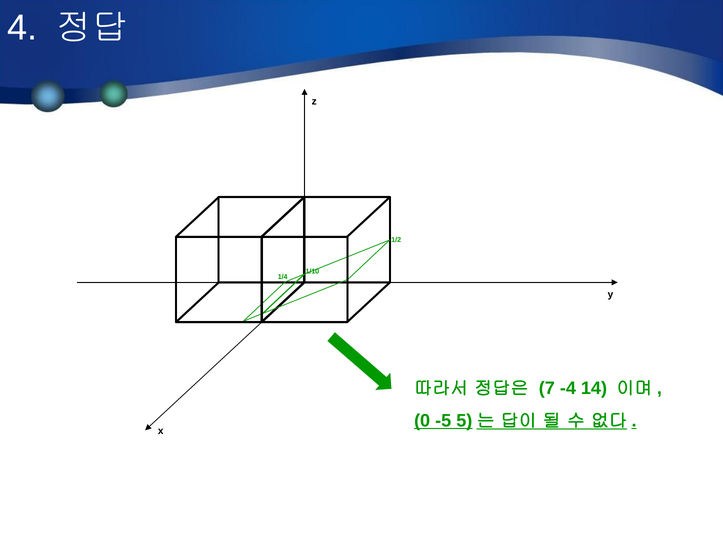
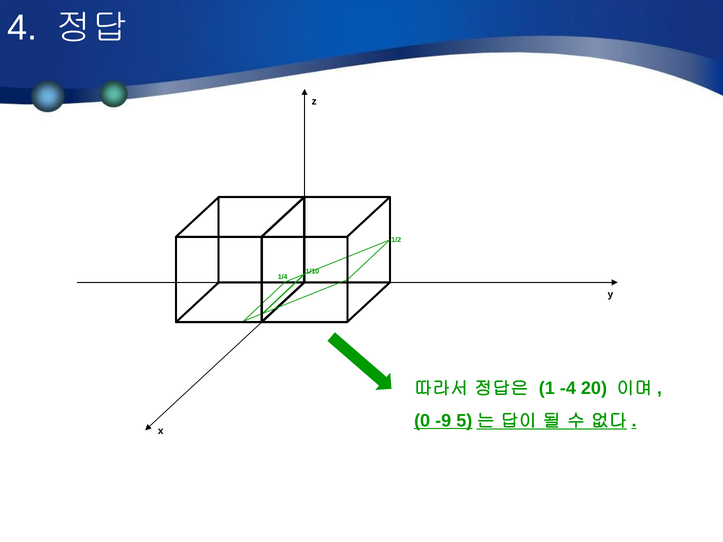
7: 7 -> 1 (547, 388)
14: 14 -> 20 (594, 388)
-5: -5 -> -9 (443, 421)
